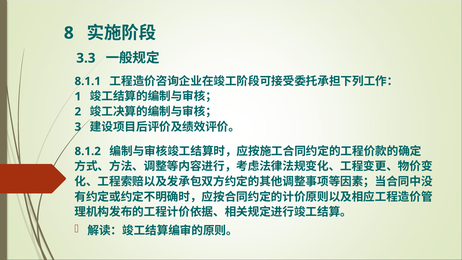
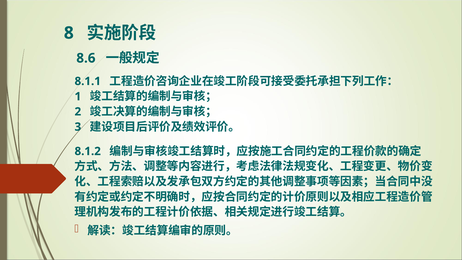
3.3: 3.3 -> 8.6 (86, 58)
